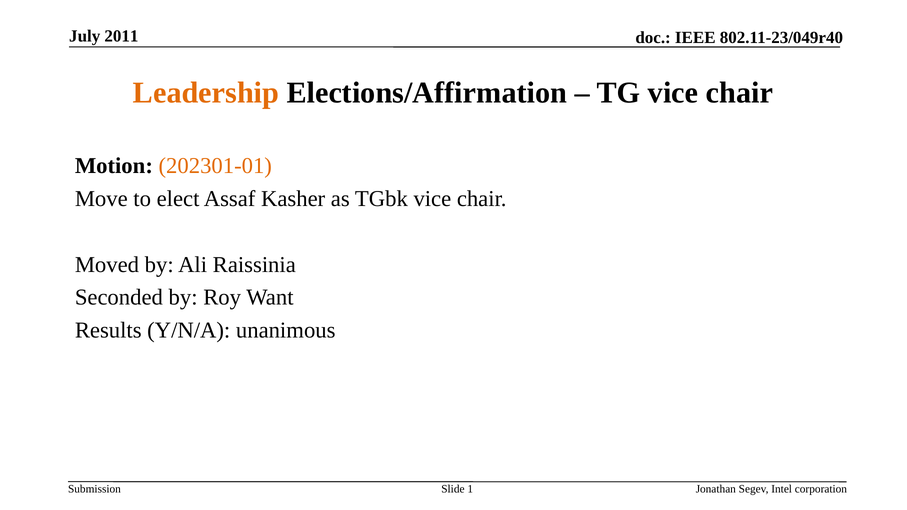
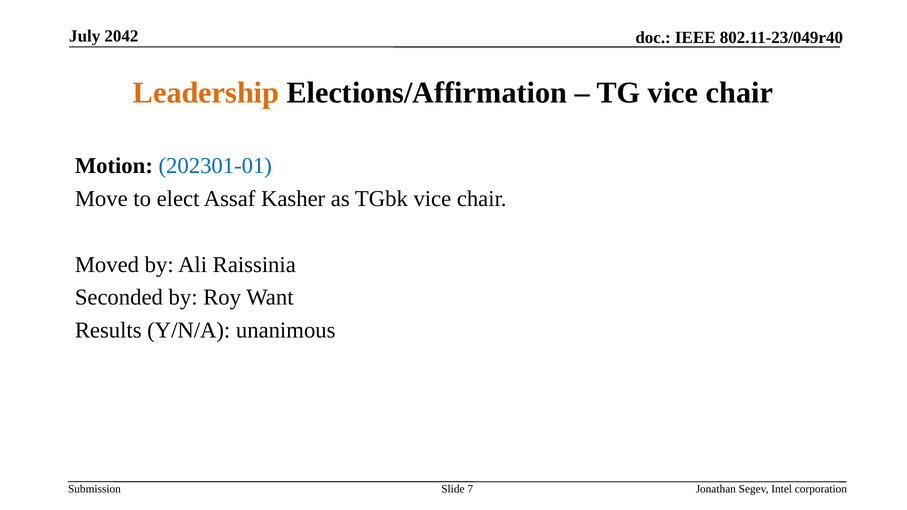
2011: 2011 -> 2042 (121, 36)
202301-01 colour: orange -> blue (215, 166)
1: 1 -> 7 (470, 489)
